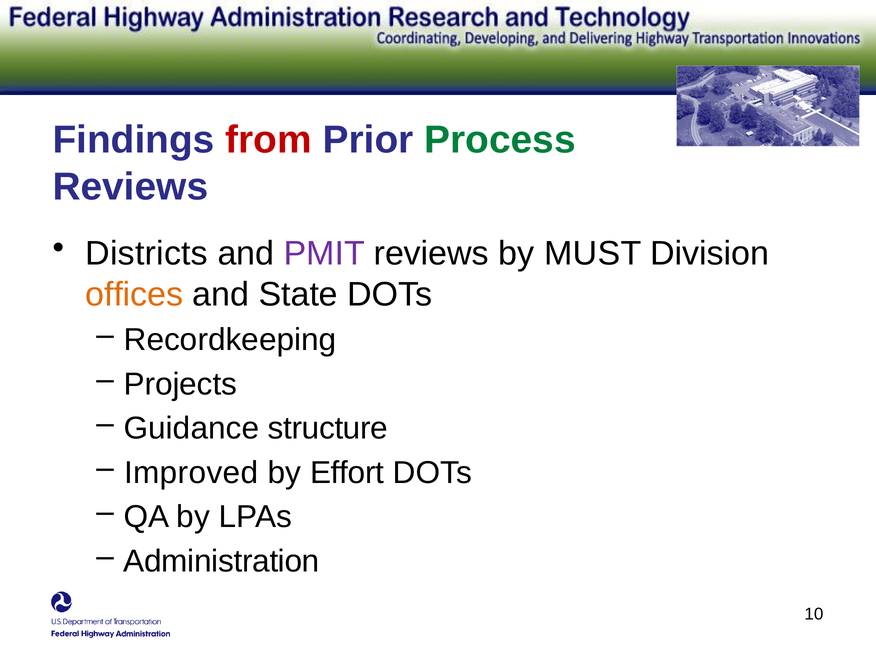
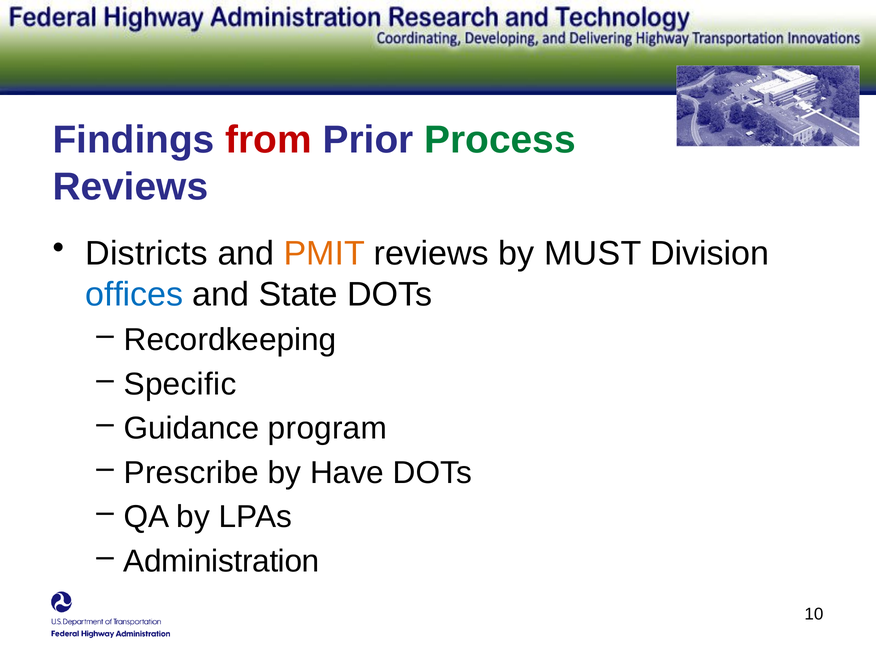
PMIT colour: purple -> orange (324, 254)
offices colour: orange -> blue (134, 294)
Projects: Projects -> Specific (180, 384)
structure: structure -> program (328, 428)
Improved: Improved -> Prescribe (191, 473)
Effort: Effort -> Have (347, 473)
